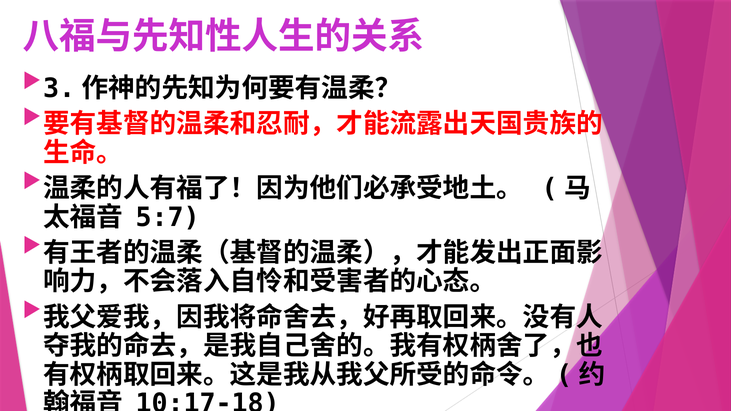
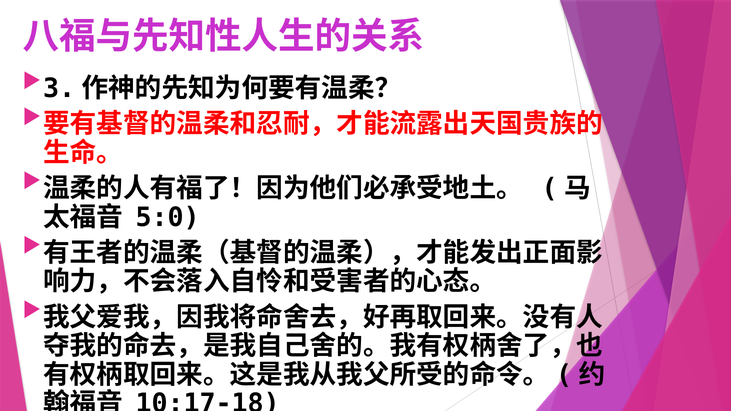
5:7: 5:7 -> 5:0 (168, 217)
